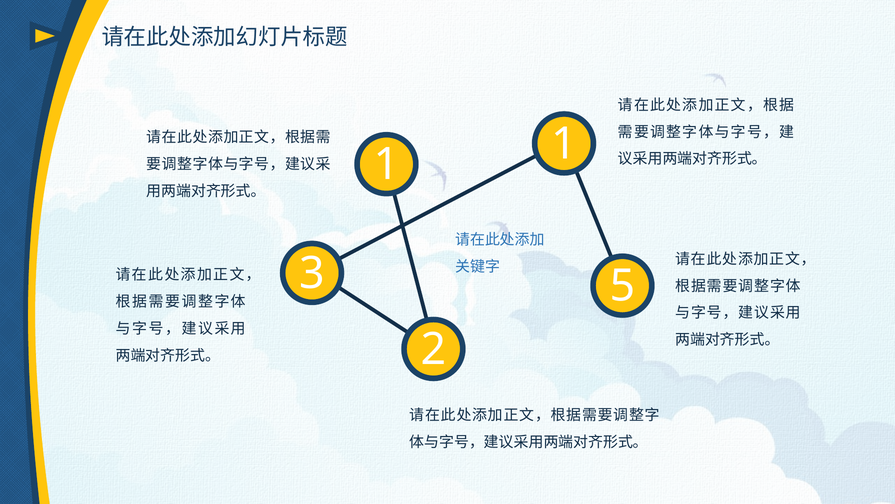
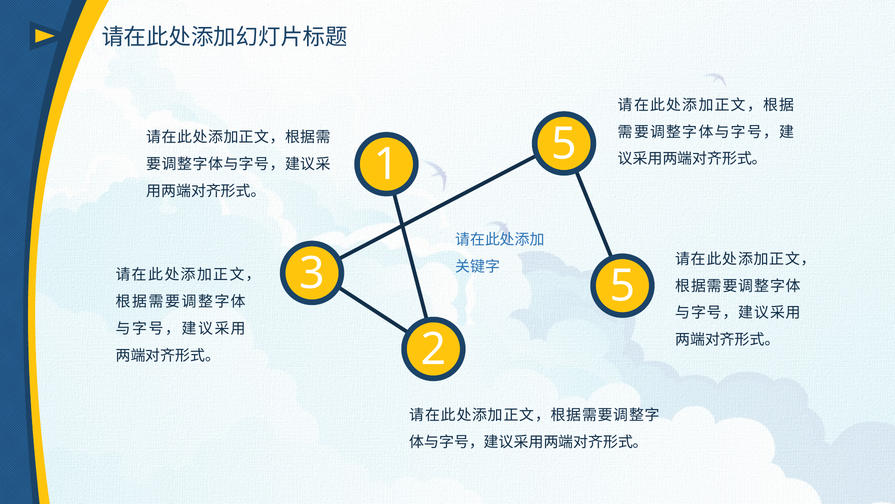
1 1: 1 -> 5 (564, 144)
